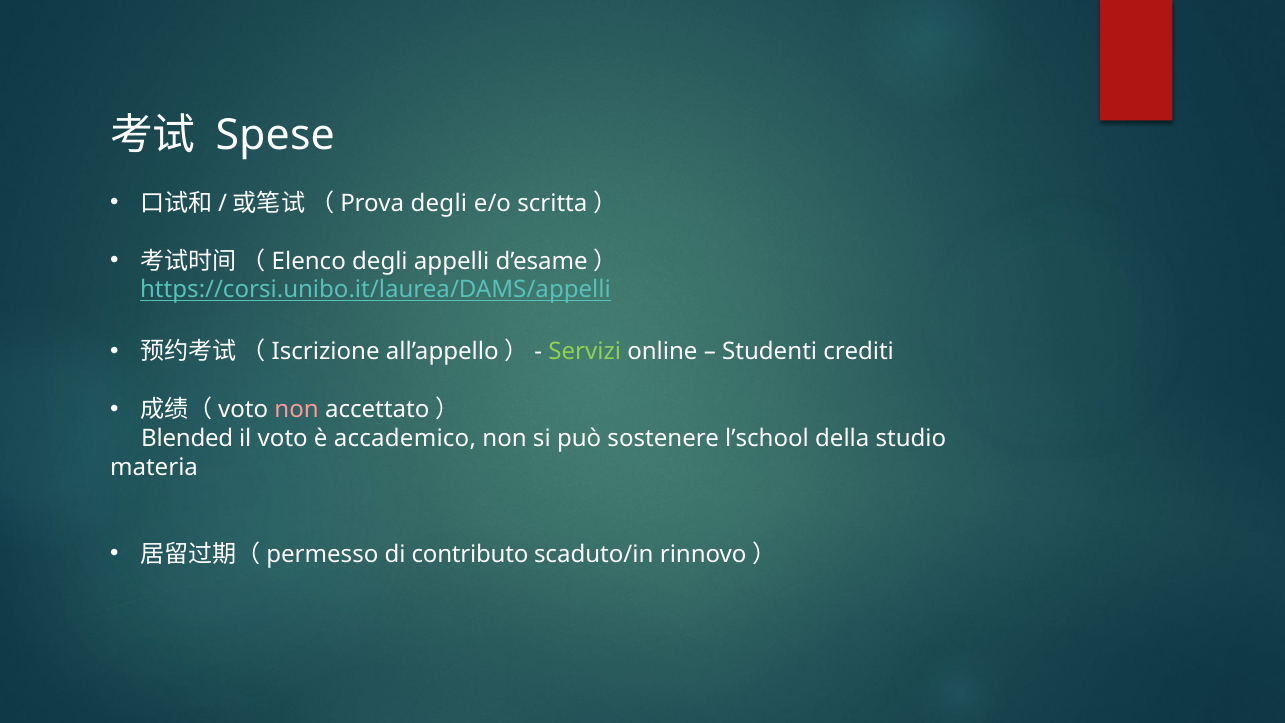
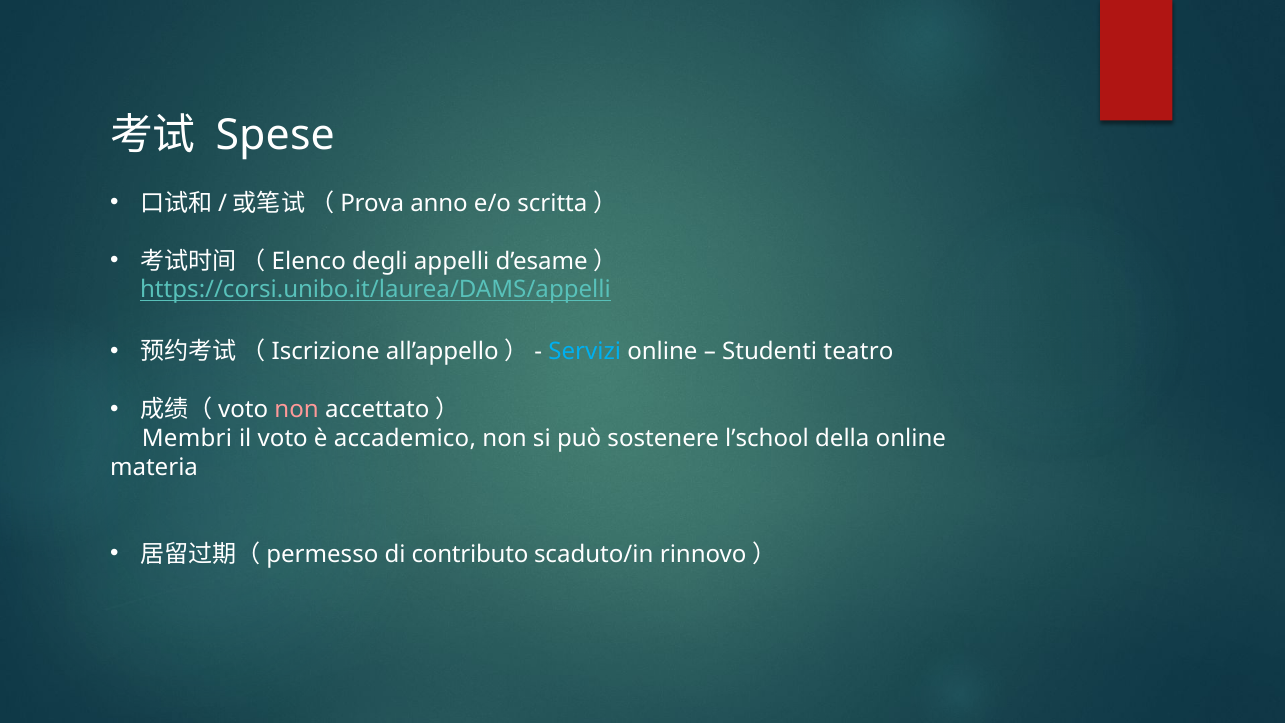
（Prova degli: degli -> anno (439, 203)
Servizi colour: light green -> light blue (585, 352)
crediti: crediti -> teatro (858, 352)
Blended: Blended -> Membri (187, 438)
della studio: studio -> online (911, 438)
